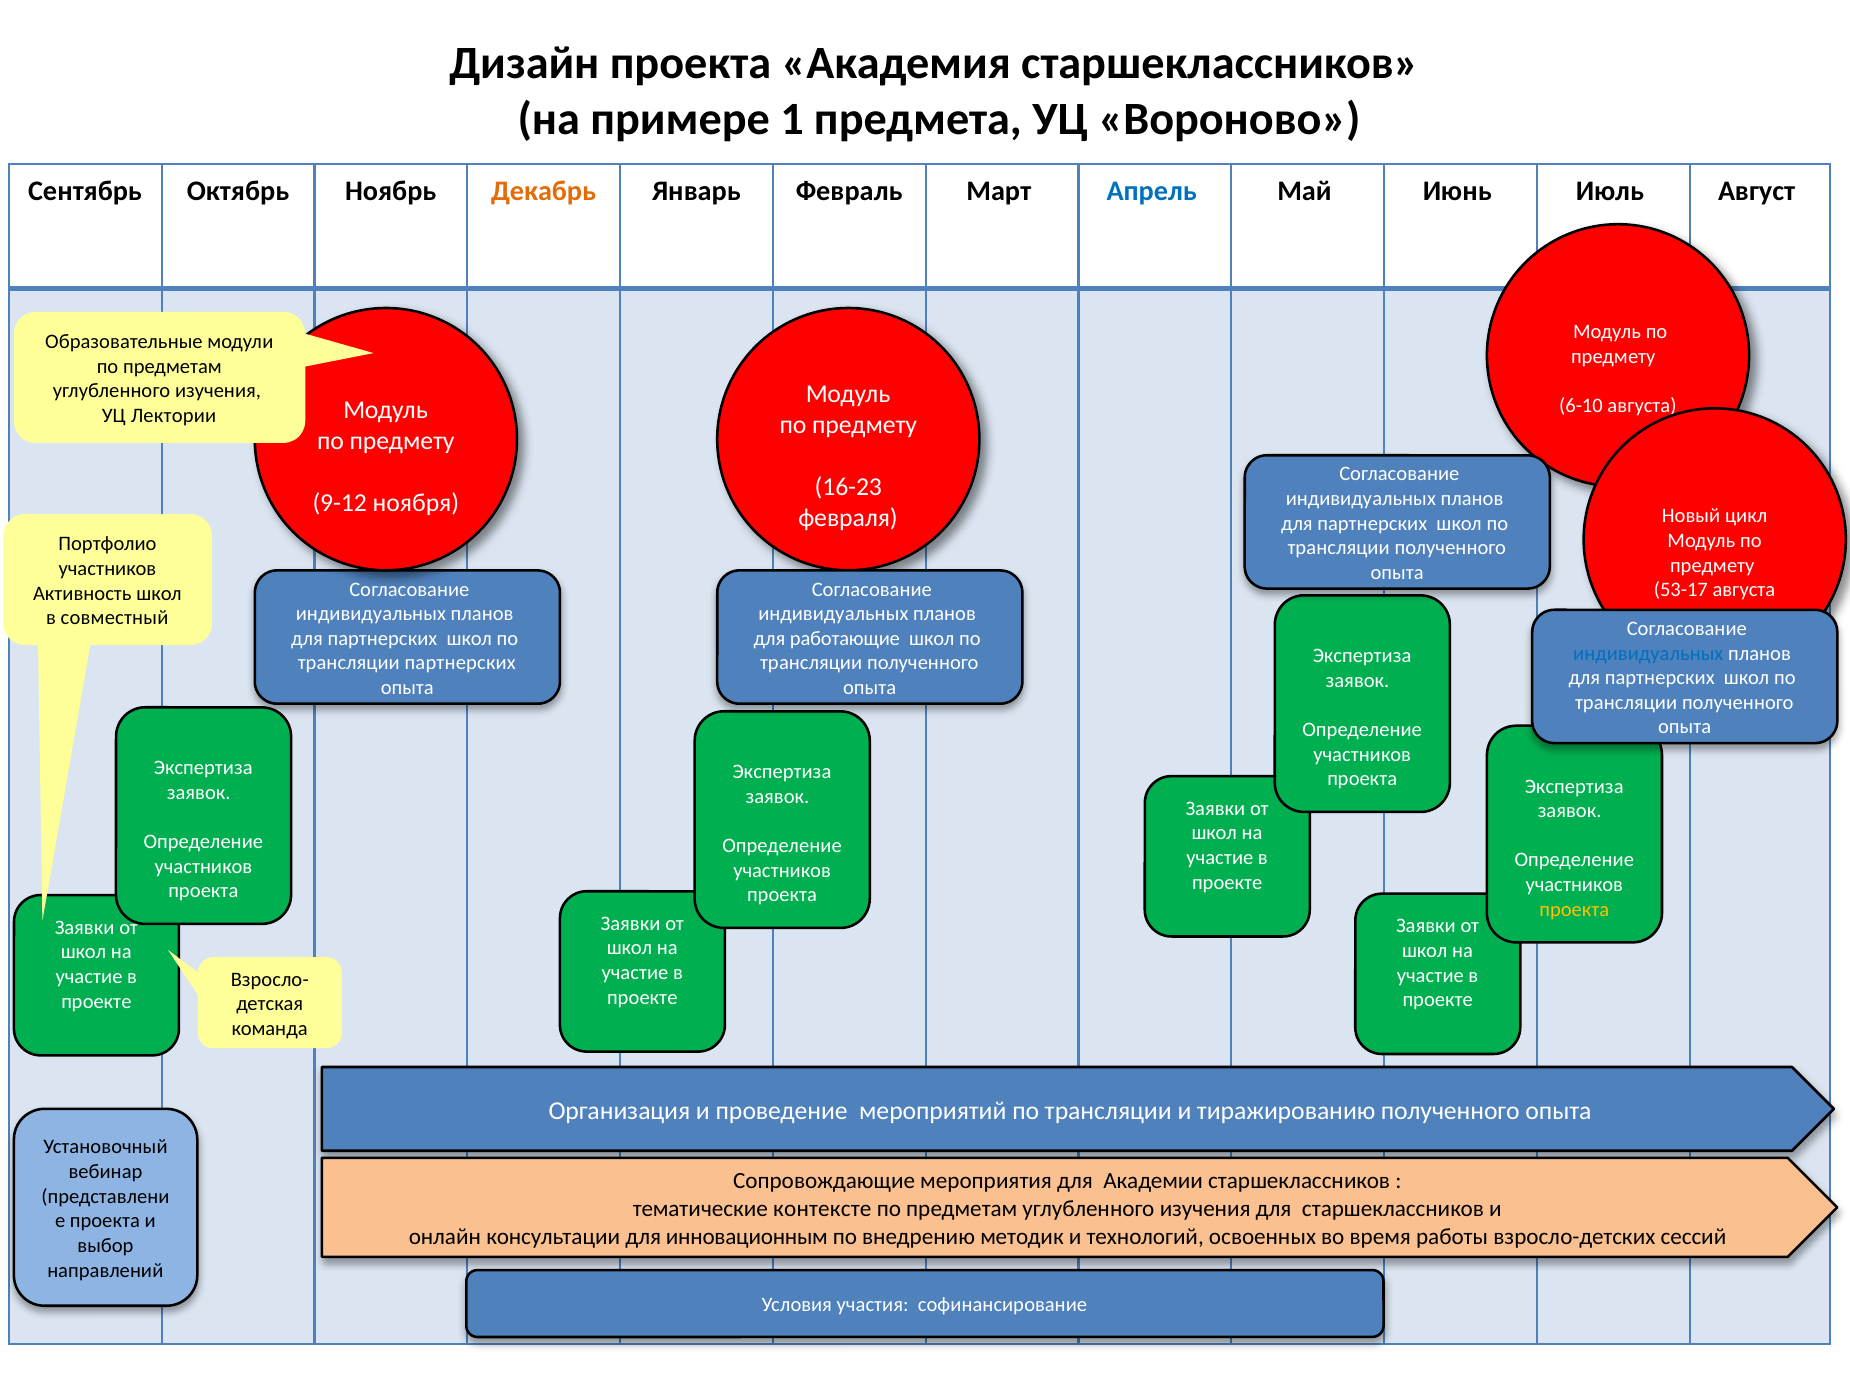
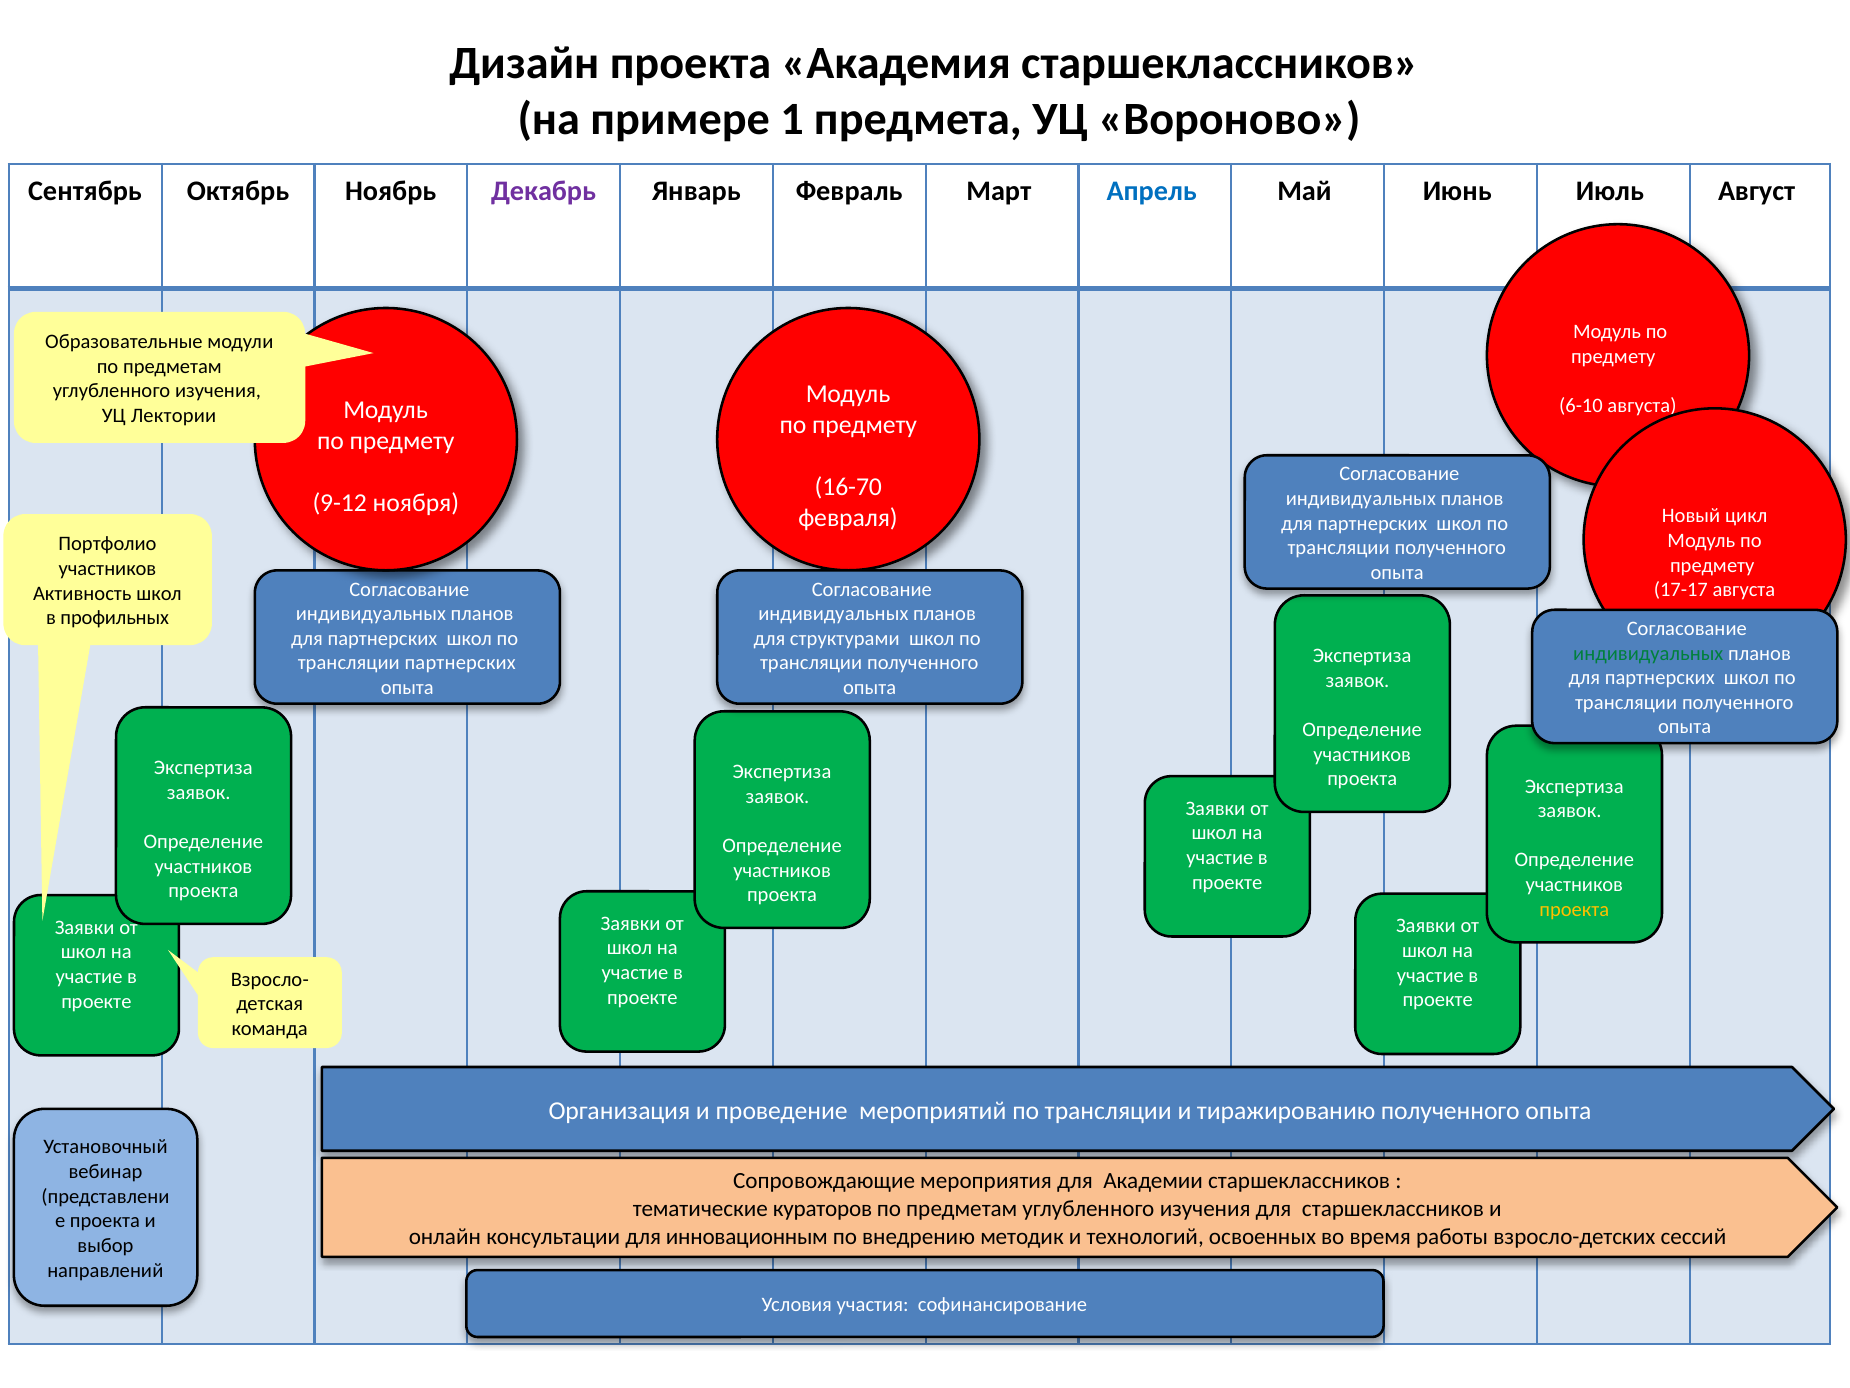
Декабрь colour: orange -> purple (544, 191)
16-23: 16-23 -> 16-70 (848, 487)
53-17: 53-17 -> 17-17 (1681, 590)
совместный: совместный -> профильных (115, 618)
работающие: работающие -> структурами (845, 638)
индивидуальных colour: blue -> green (1648, 653)
контексте: контексте -> кураторов (823, 1208)
